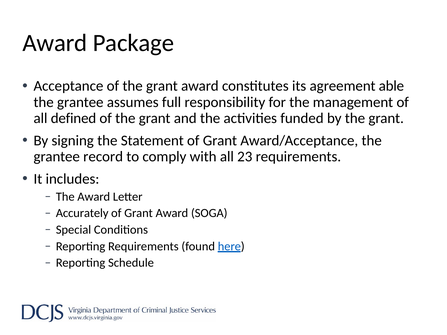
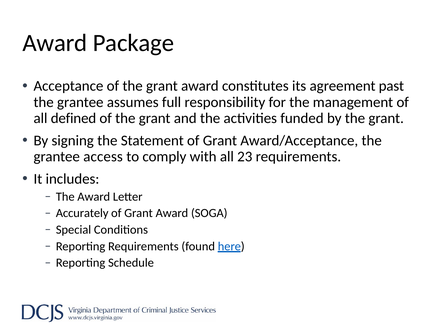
able: able -> past (391, 86)
record: record -> access (103, 157)
